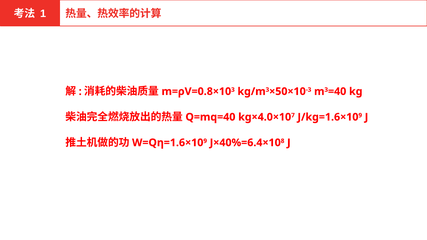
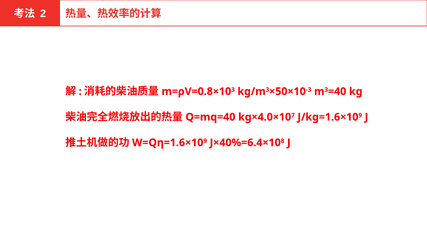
1: 1 -> 2 (43, 14)
